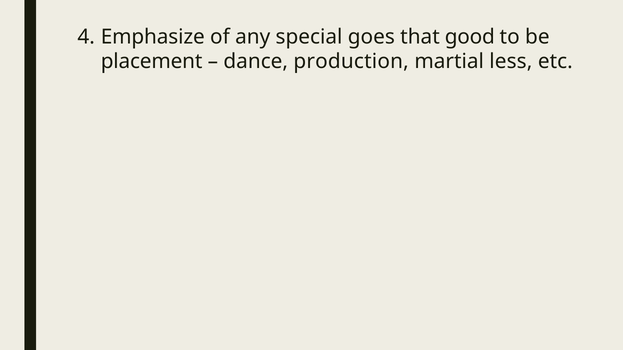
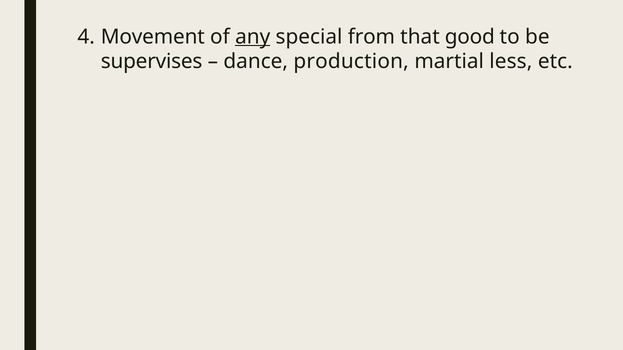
Emphasize: Emphasize -> Movement (153, 37)
any underline: none -> present (253, 37)
goes: goes -> from (371, 37)
placement: placement -> supervises (152, 62)
